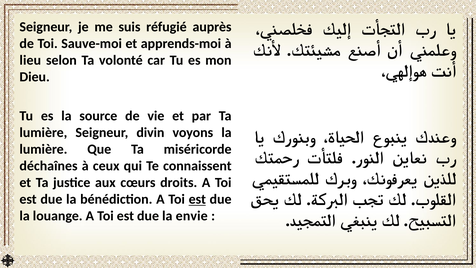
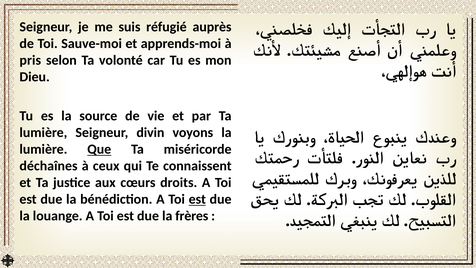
lieu: lieu -> pris (30, 60)
Que underline: none -> present (99, 149)
envie: envie -> frères (192, 216)
